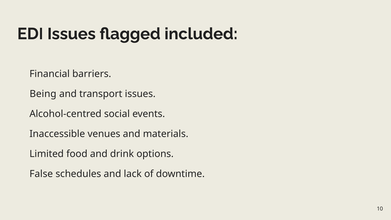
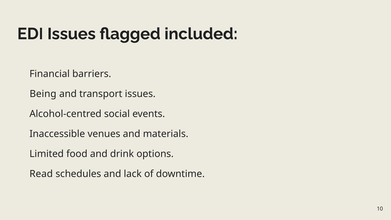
False: False -> Read (41, 174)
